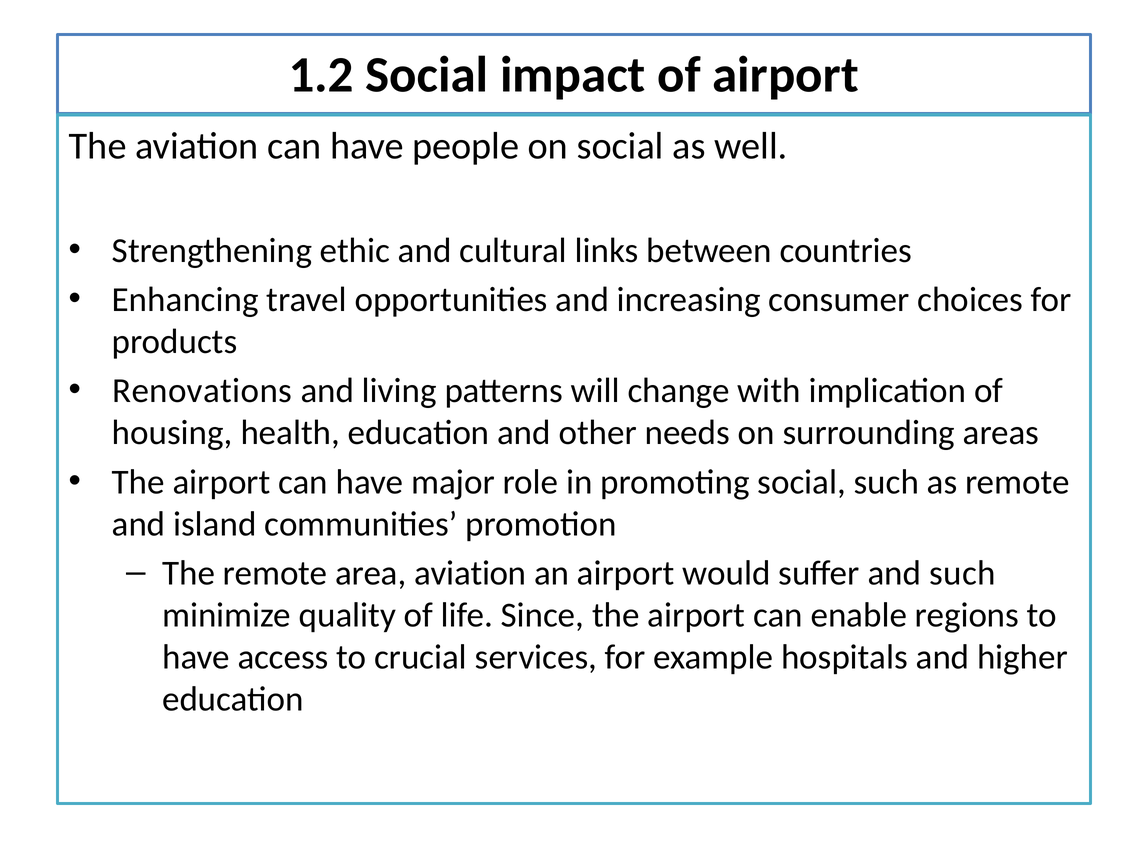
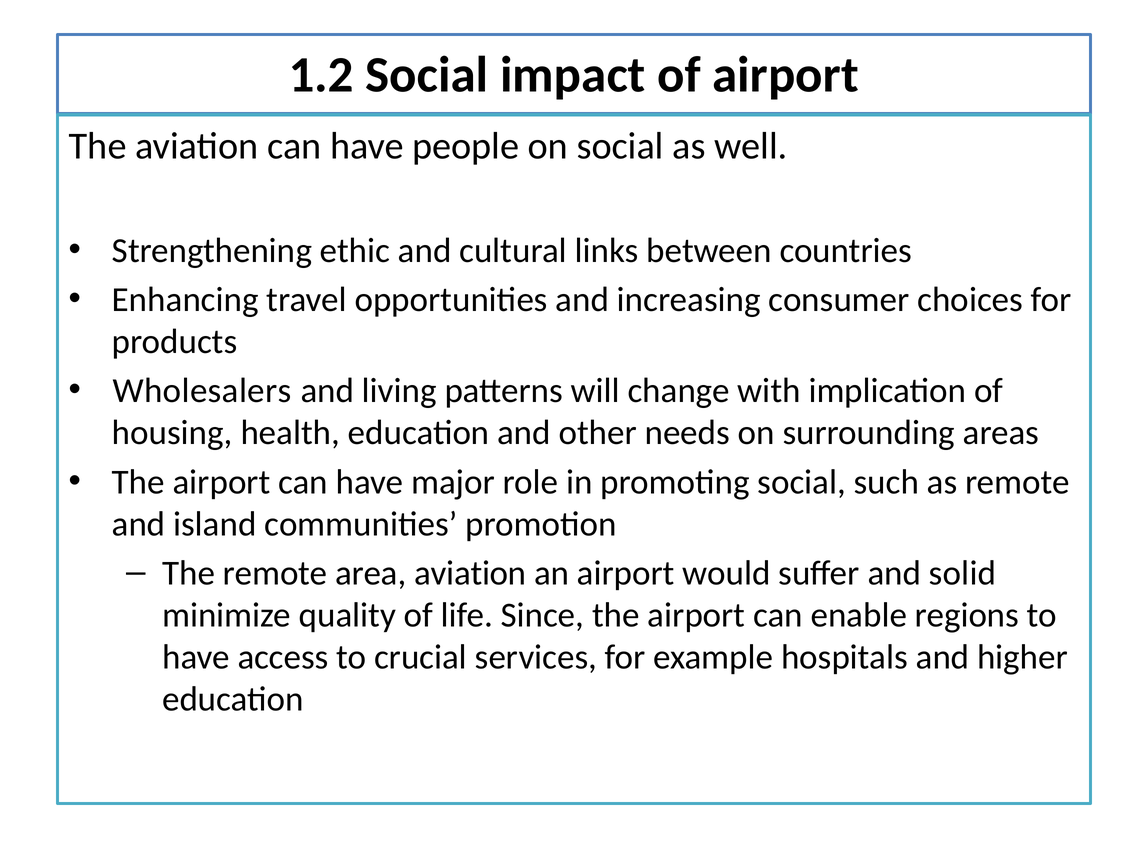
Renovations: Renovations -> Wholesalers (202, 391)
and such: such -> solid (963, 573)
